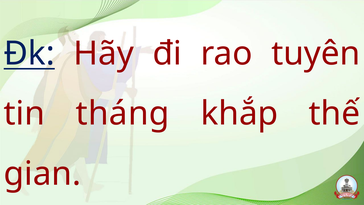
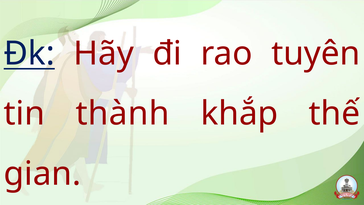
tháng: tháng -> thành (123, 114)
